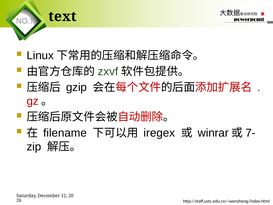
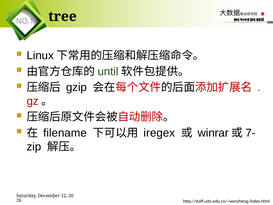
text: text -> tree (62, 16)
zxvf: zxvf -> until (108, 71)
